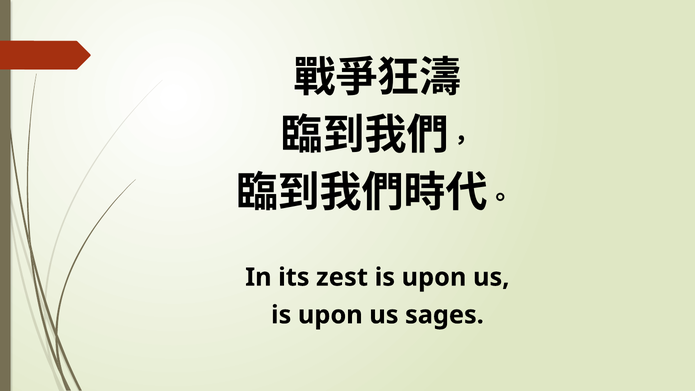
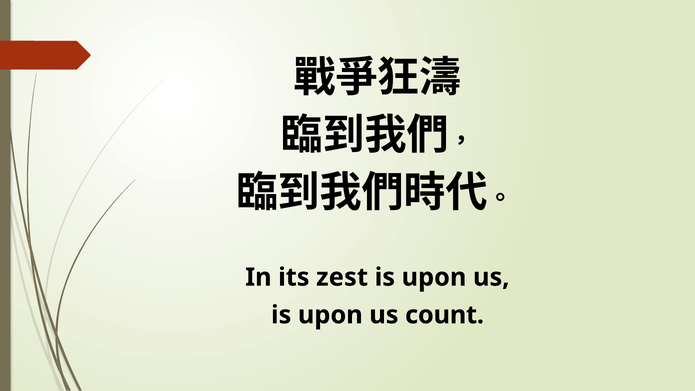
sages: sages -> count (445, 315)
